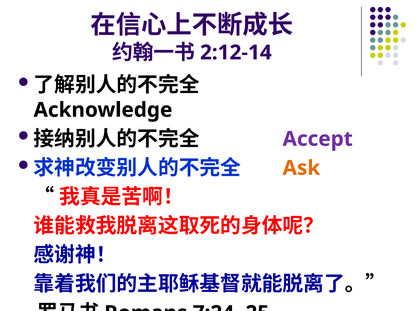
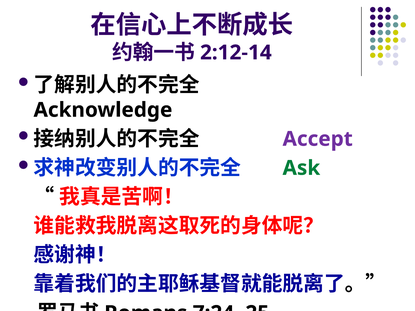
Ask colour: orange -> green (301, 168)
